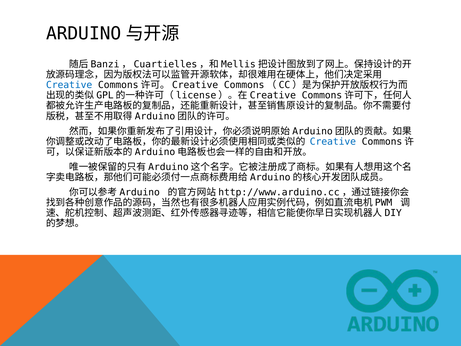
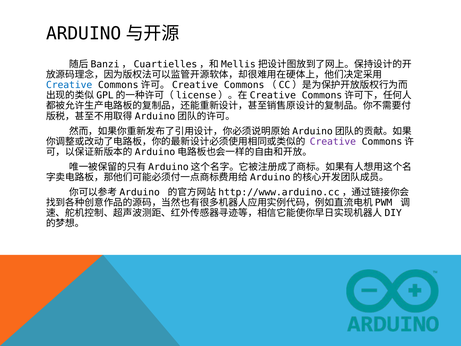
Creative colour: blue -> purple (333, 141)
